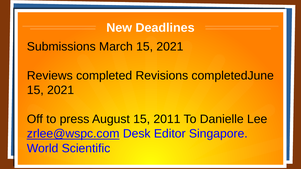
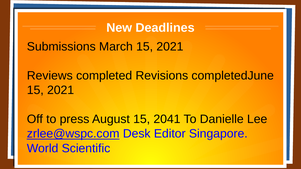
2011: 2011 -> 2041 (167, 119)
